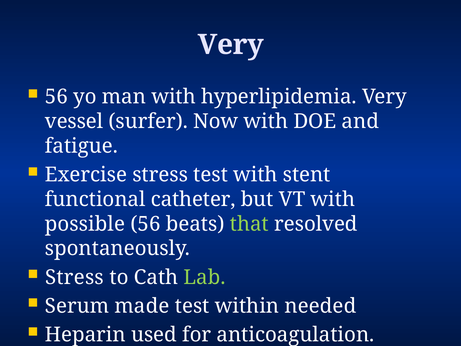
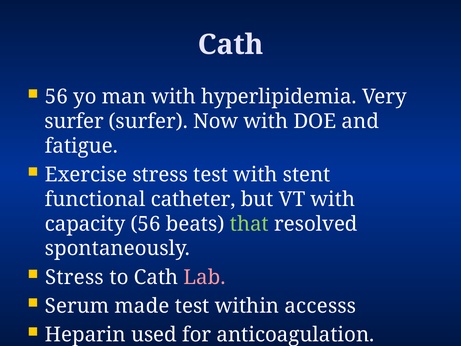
Very: Very -> Cath (231, 45)
vessel: vessel -> surfer (74, 121)
possible: possible -> capacity (85, 224)
Lab colour: light green -> pink (205, 277)
needed: needed -> accesss (320, 306)
